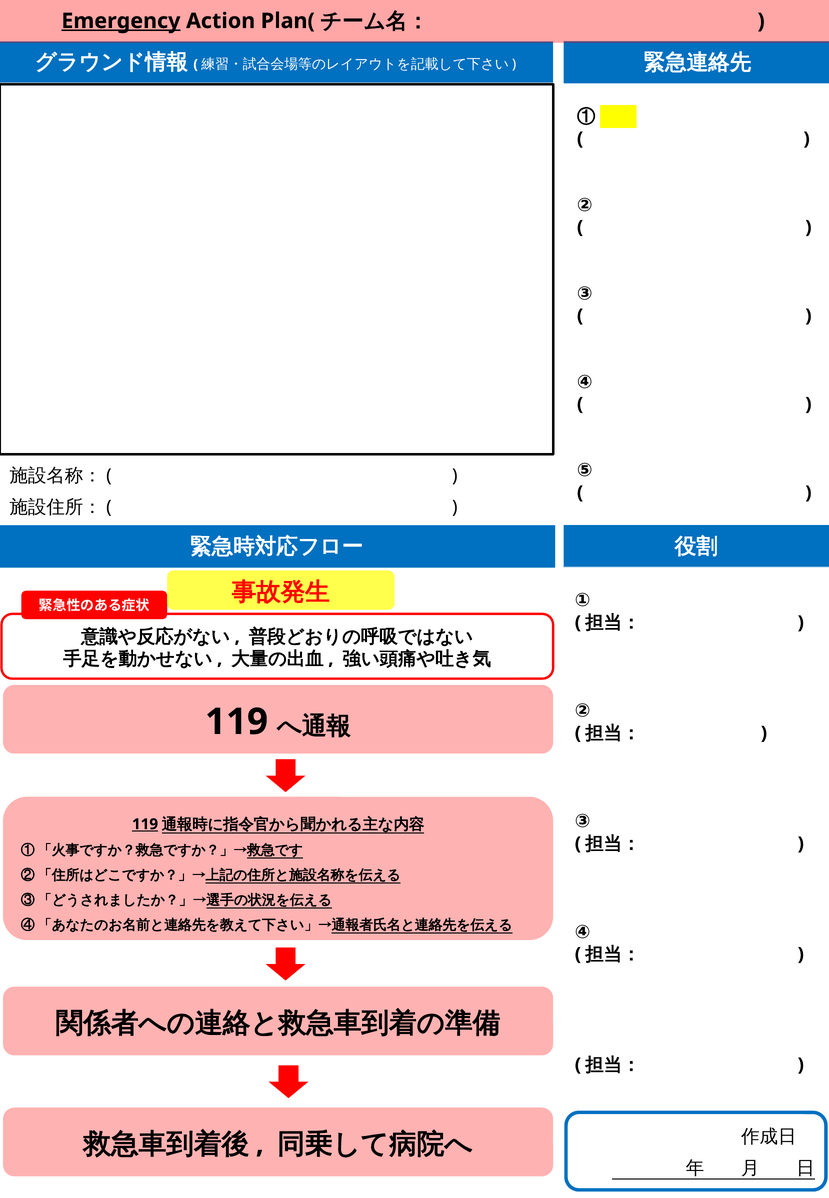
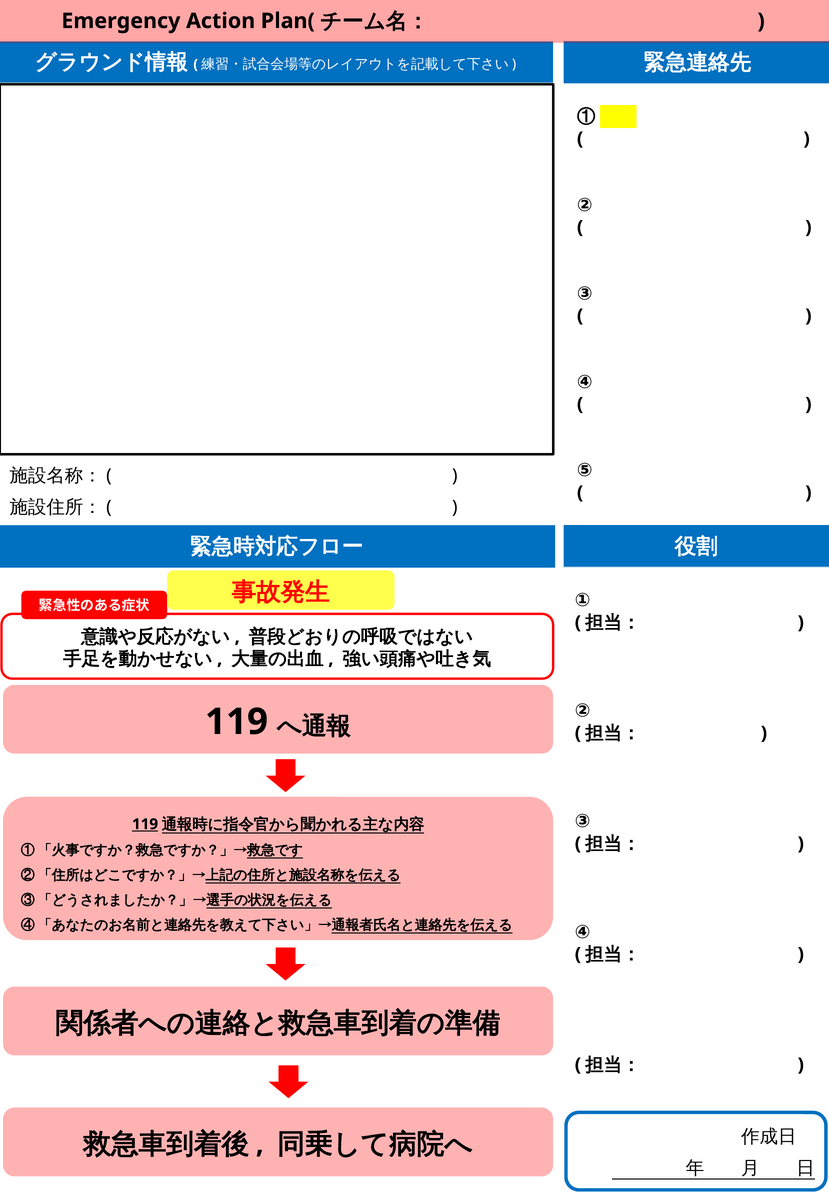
Emergency underline: present -> none (121, 21)
